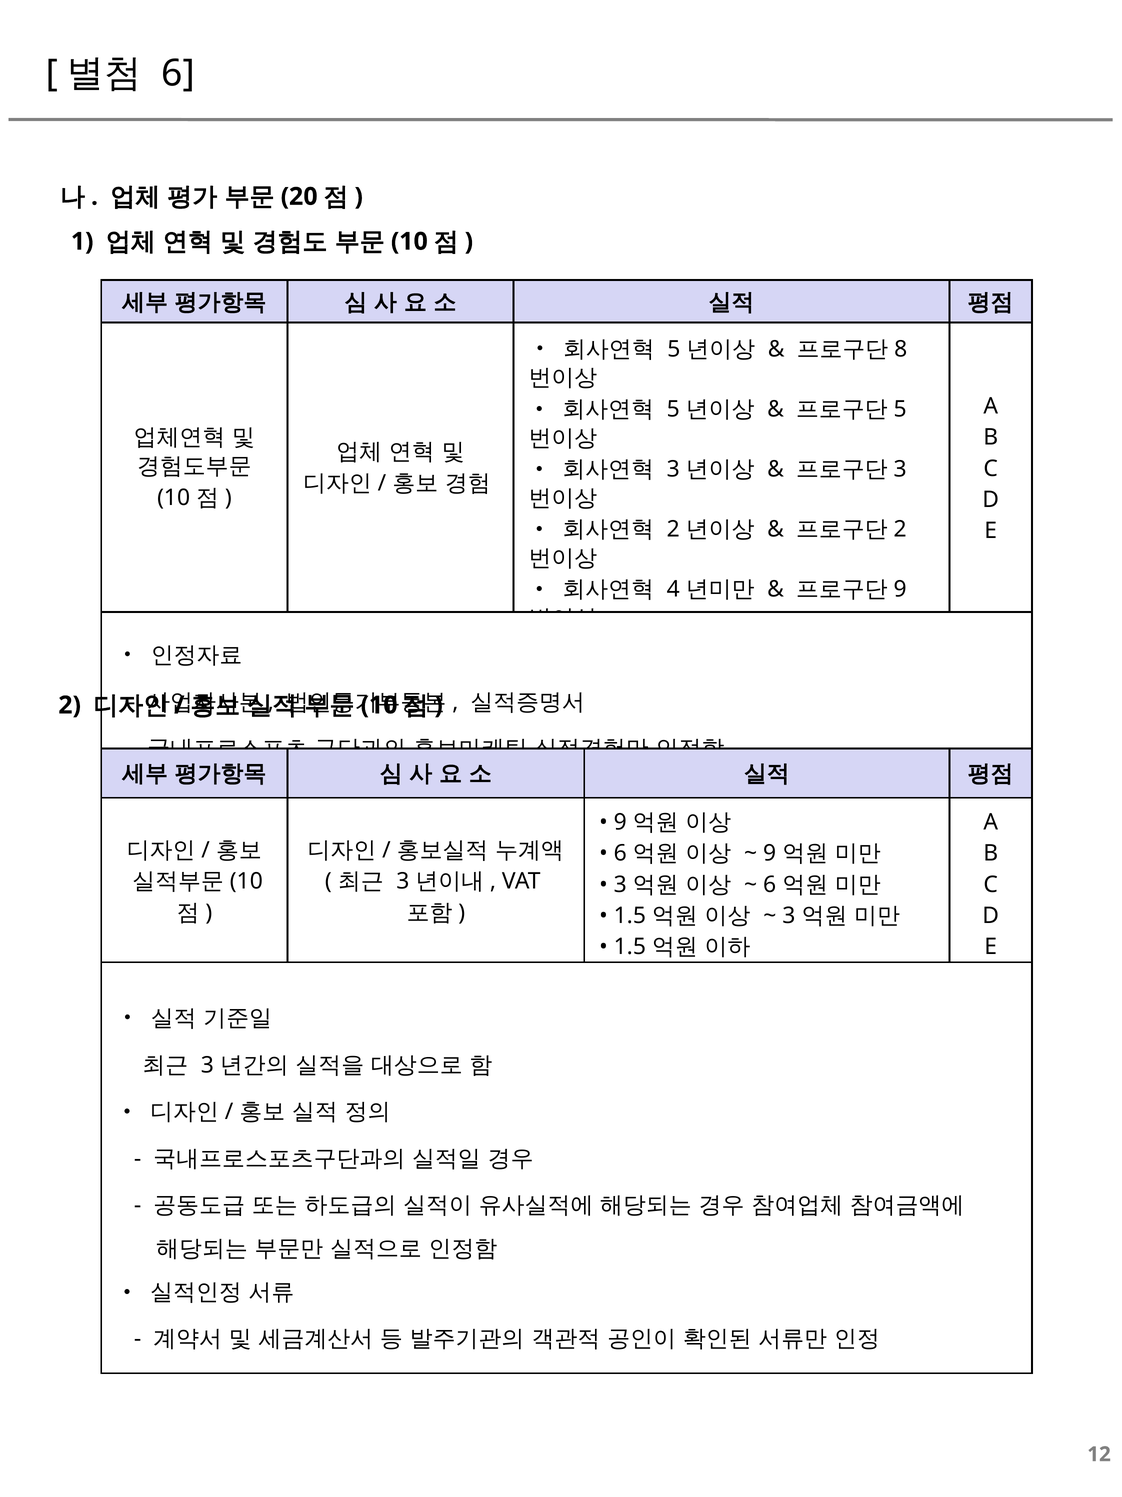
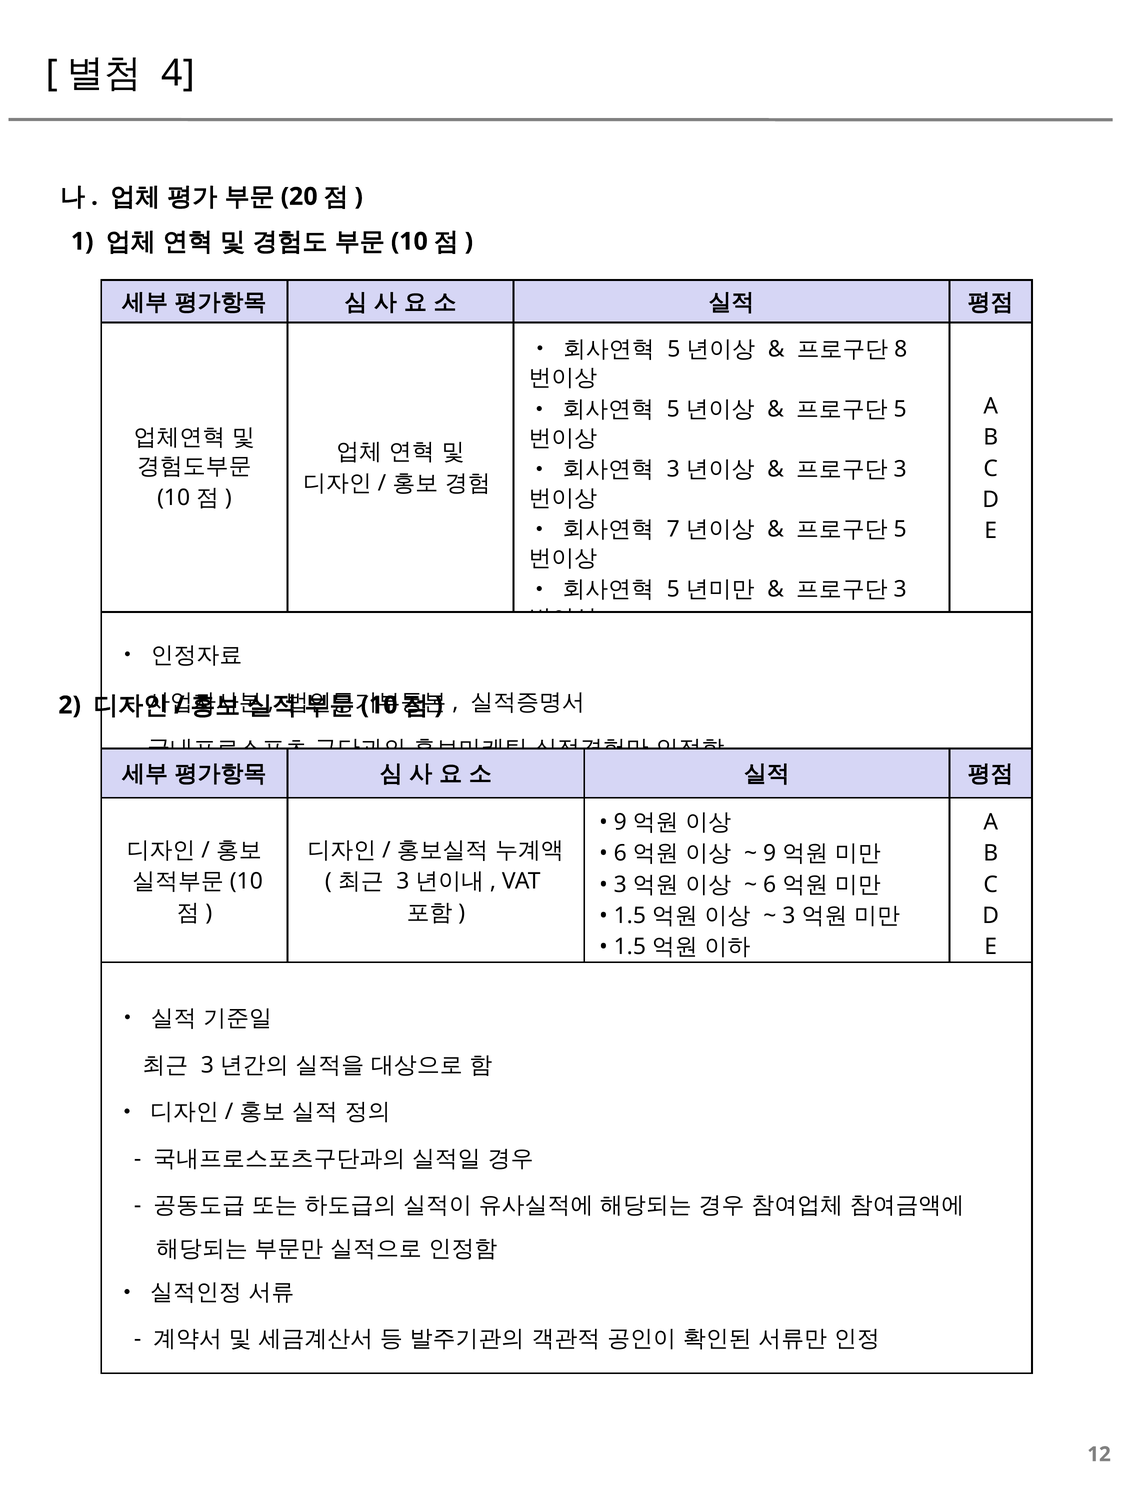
6: 6 -> 4 (178, 73)
2: 2 -> 7 (673, 529)
2: 2 -> 5 (900, 529)
4: 4 -> 5 (673, 589)
9: 9 -> 3 (900, 589)
